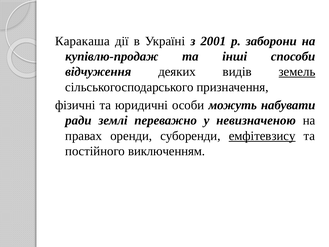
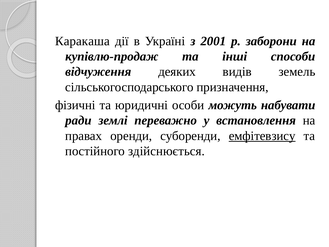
земель underline: present -> none (297, 72)
невизначеною: невизначеною -> встановлення (256, 120)
виключенням: виключенням -> здійснюється (166, 151)
